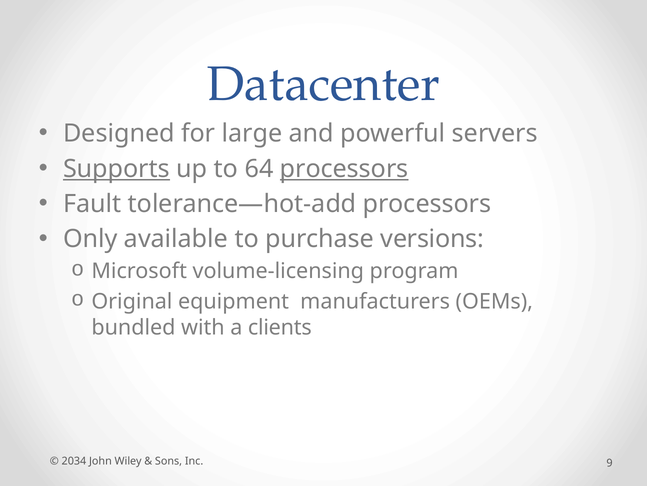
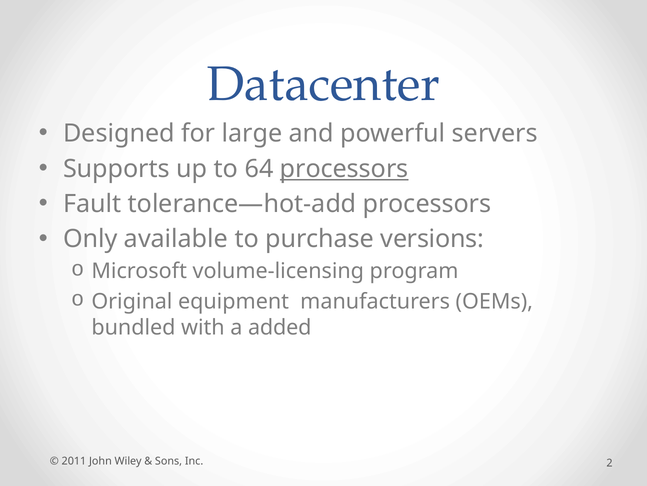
Supports underline: present -> none (117, 168)
clients: clients -> added (280, 327)
2034: 2034 -> 2011 (74, 460)
9: 9 -> 2 (610, 463)
